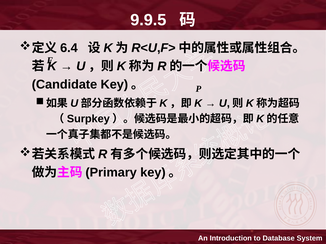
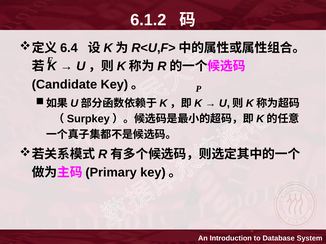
9.9.5: 9.9.5 -> 6.1.2 (148, 20)
